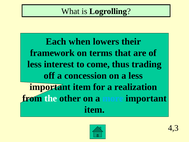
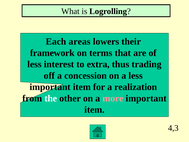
when: when -> areas (80, 41)
come: come -> extra (98, 64)
more colour: light blue -> pink (113, 98)
